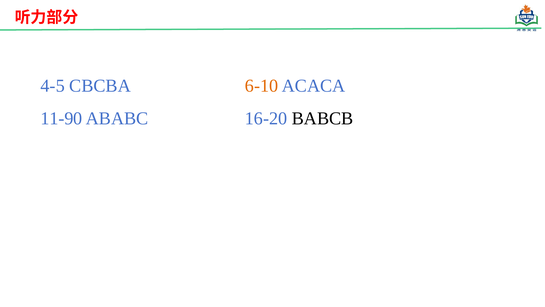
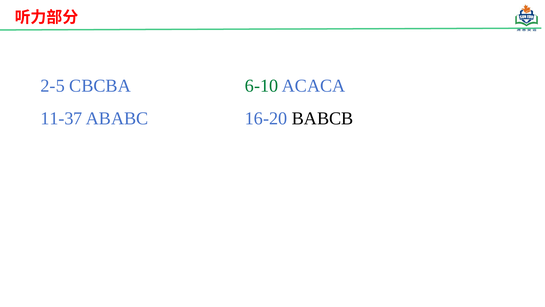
4-5: 4-5 -> 2-5 (53, 86)
6-10 colour: orange -> green (262, 86)
11-90: 11-90 -> 11-37 (61, 118)
